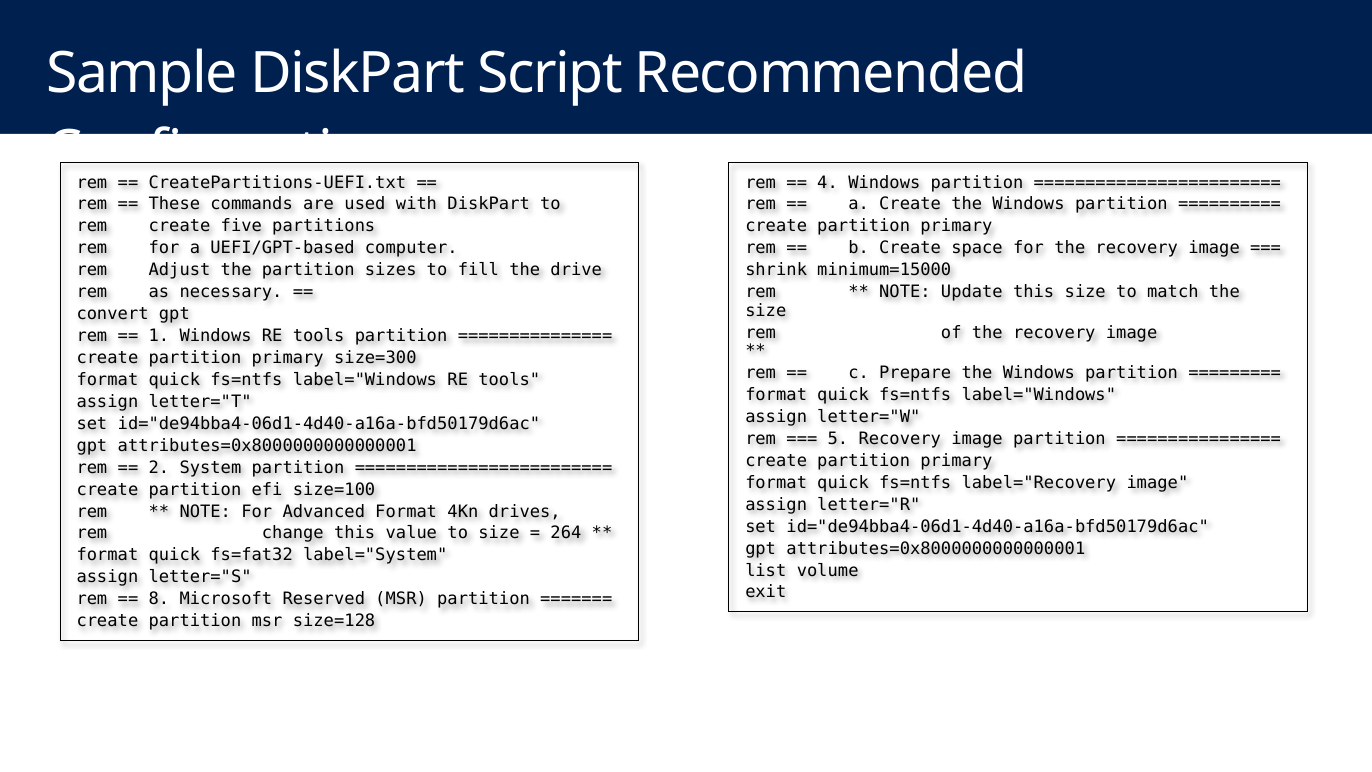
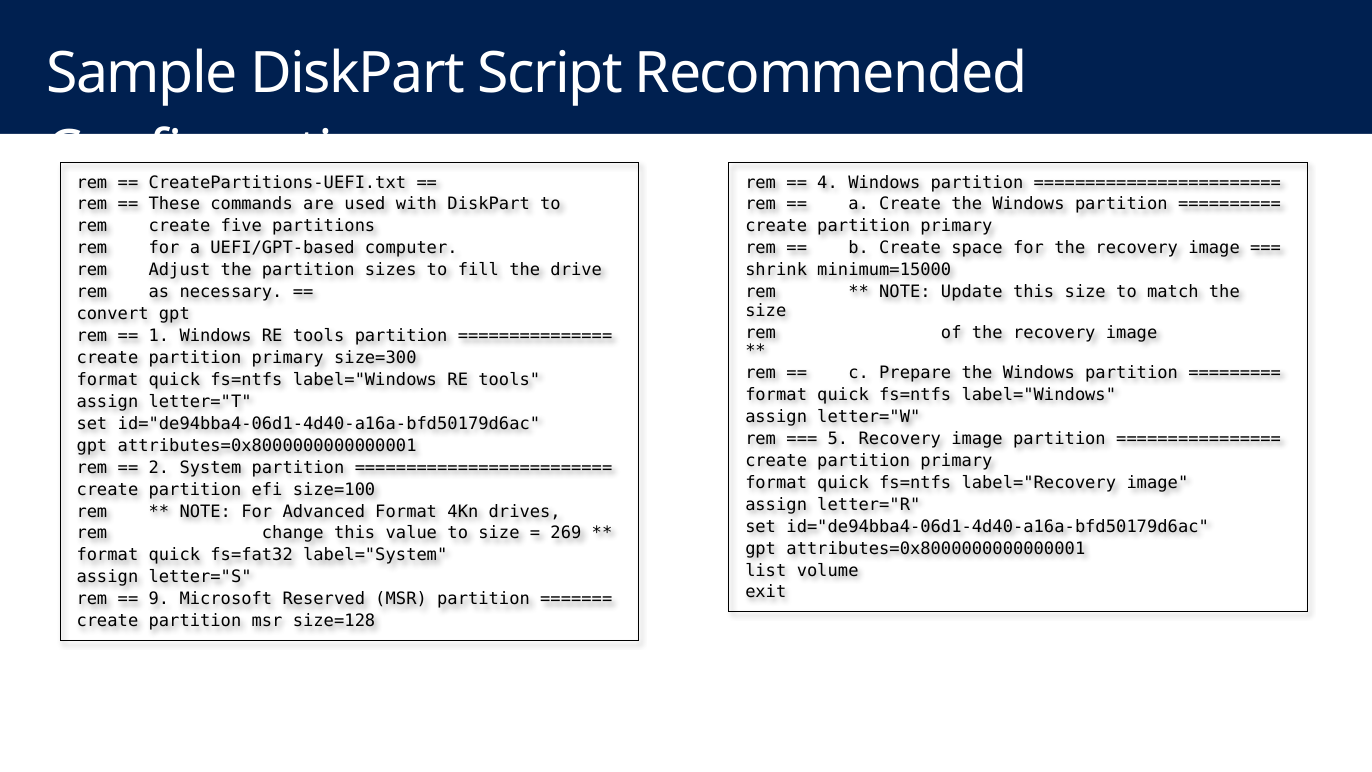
264: 264 -> 269 (566, 533)
8: 8 -> 9 (159, 599)
